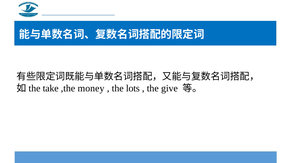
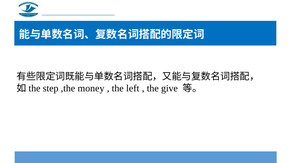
take: take -> step (51, 89)
lots: lots -> left (133, 89)
